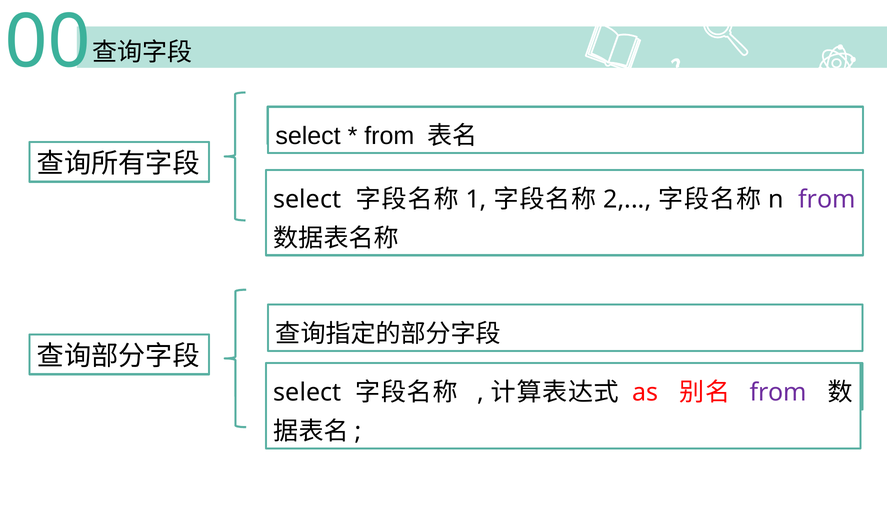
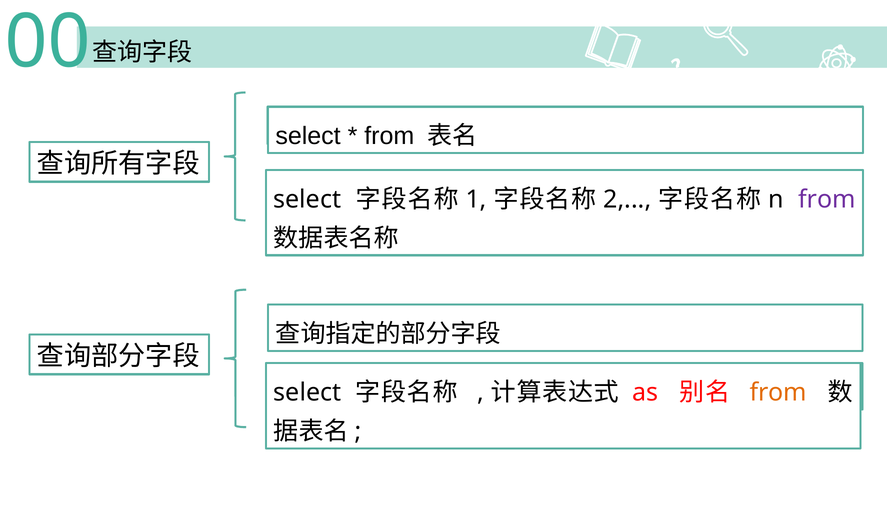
from colour: purple -> orange (778, 393)
